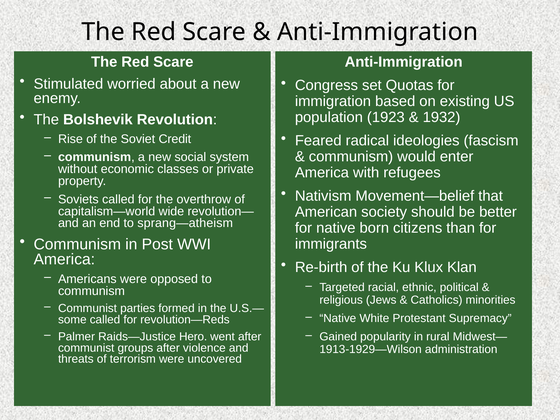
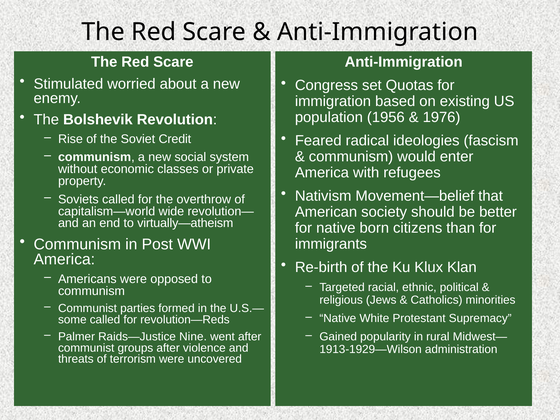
1923: 1923 -> 1956 (386, 117)
1932: 1932 -> 1976 (442, 117)
sprang—atheism: sprang—atheism -> virtually—atheism (185, 223)
Hero: Hero -> Nine (193, 337)
